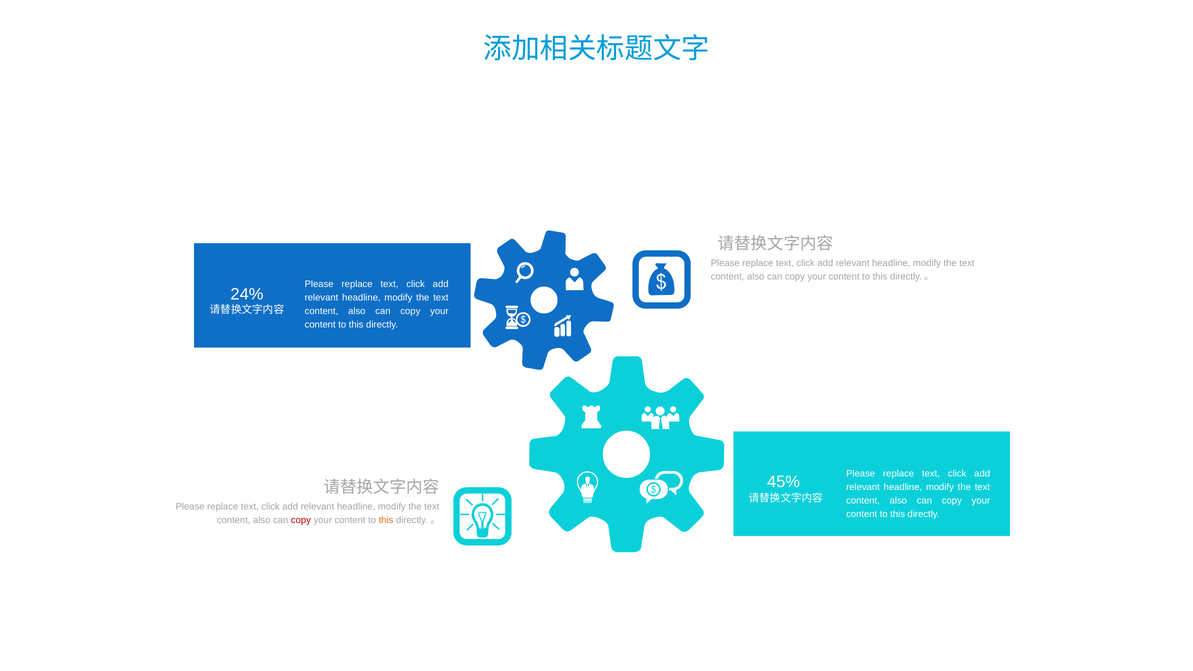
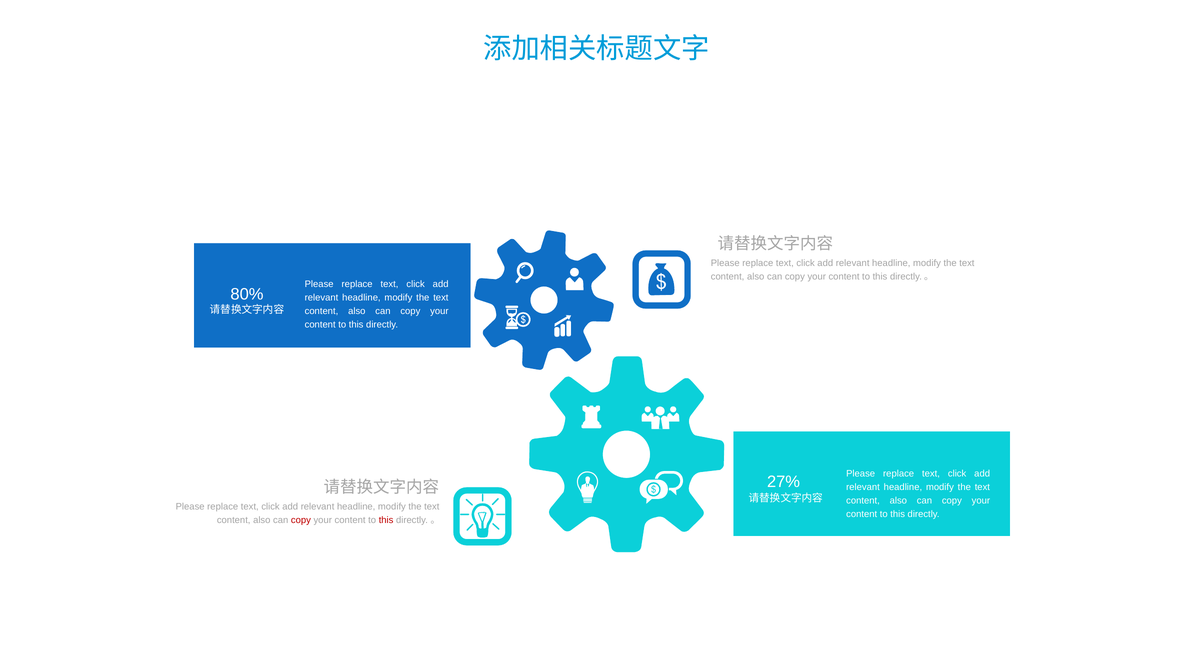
24%: 24% -> 80% (247, 294)
45%: 45% -> 27% (784, 482)
this colour: orange -> red (386, 520)
